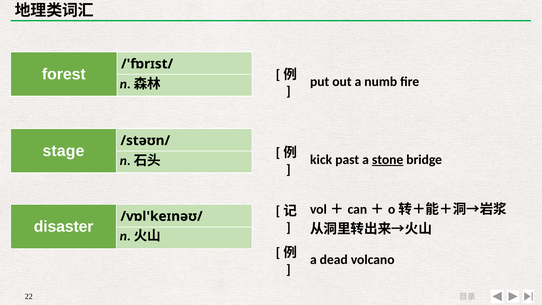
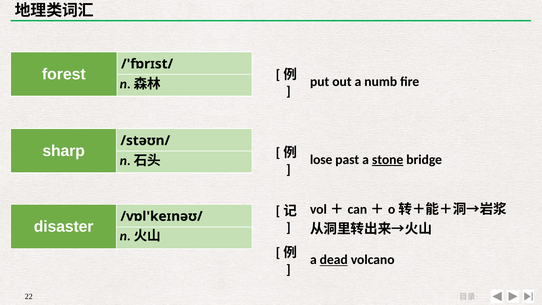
stage: stage -> sharp (64, 151)
kick: kick -> lose (321, 160)
dead underline: none -> present (334, 260)
